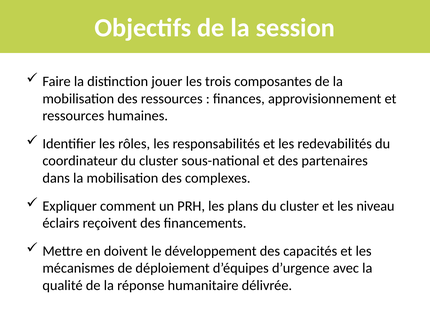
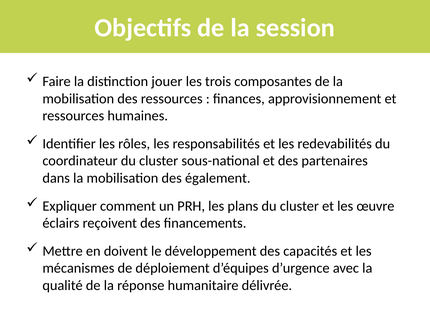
complexes: complexes -> également (218, 178)
niveau: niveau -> œuvre (375, 206)
